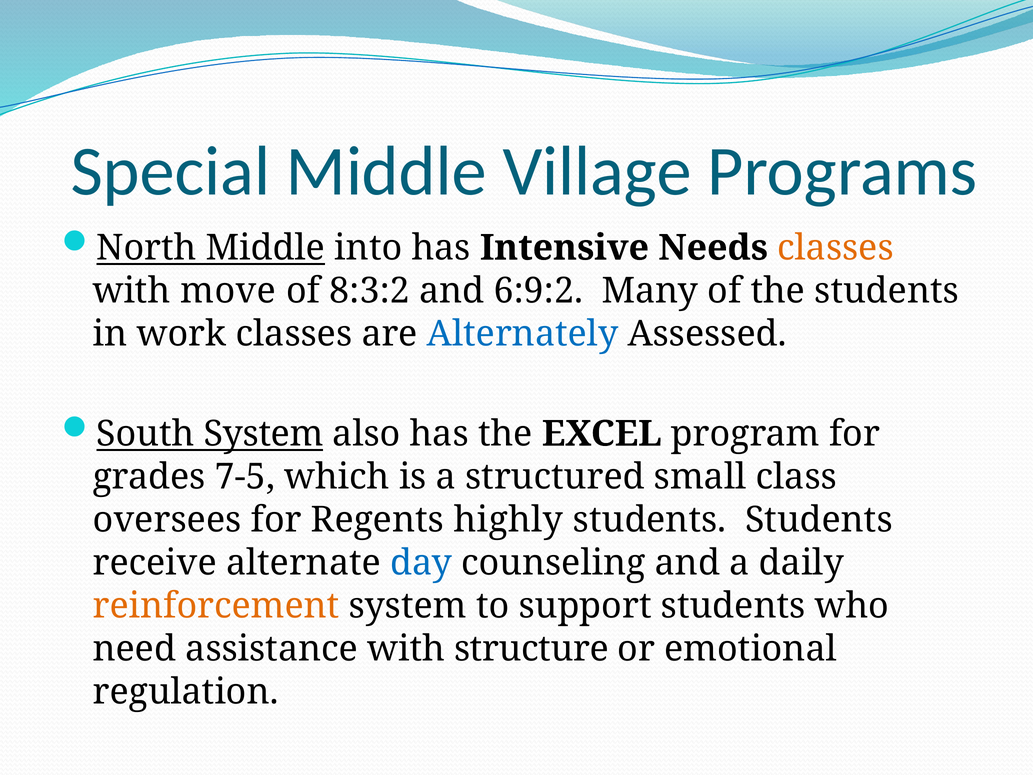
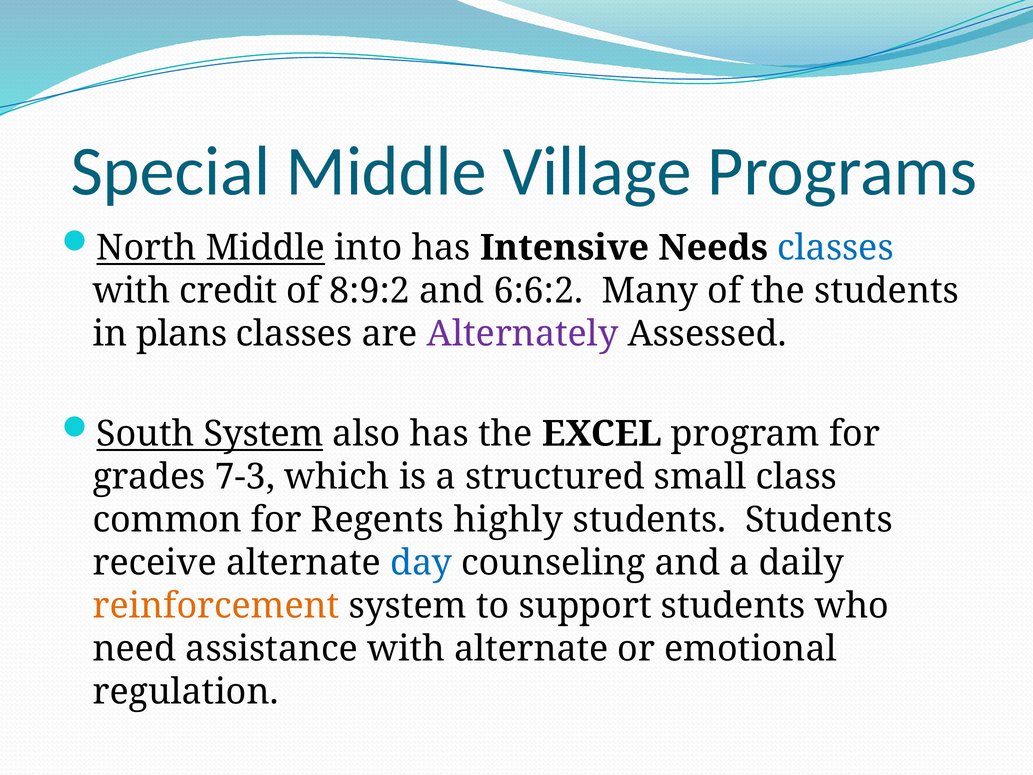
classes colour: orange -> blue (836, 248)
move: move -> credit (228, 291)
8:3:2: 8:3:2 -> 8:9:2 (370, 291)
6:9:2: 6:9:2 -> 6:6:2 (538, 291)
work: work -> plans (182, 334)
Alternately colour: blue -> purple (523, 334)
7-5: 7-5 -> 7-3 (245, 477)
oversees: oversees -> common (167, 520)
with structure: structure -> alternate (531, 649)
